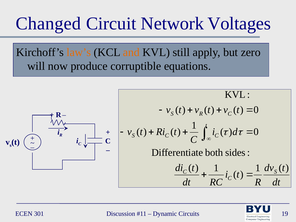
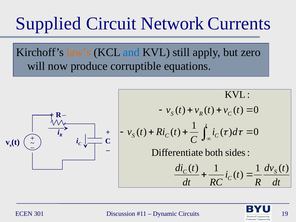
Changed: Changed -> Supplied (48, 23)
Voltages: Voltages -> Currents (239, 23)
and colour: orange -> blue (131, 52)
